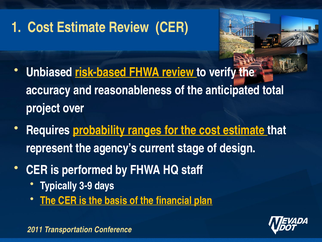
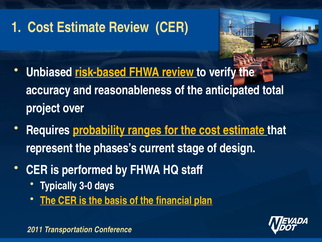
agency’s: agency’s -> phases’s (115, 148)
3-9: 3-9 -> 3-0 (86, 185)
